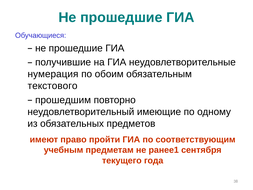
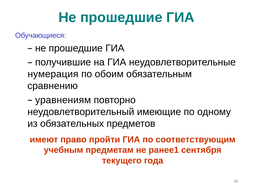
текстового: текстового -> сравнению (53, 86)
прошедшим: прошедшим -> уравнениям (63, 100)
